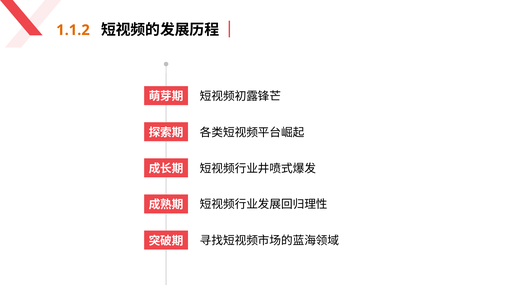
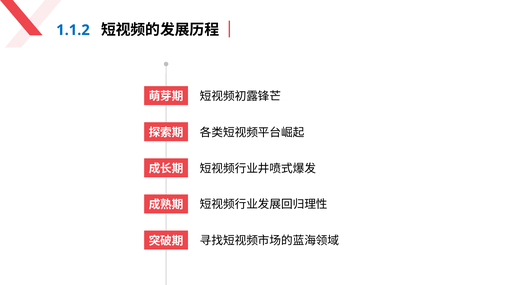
1.1.2 colour: orange -> blue (73, 30)
